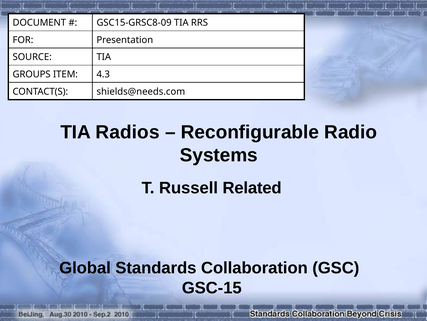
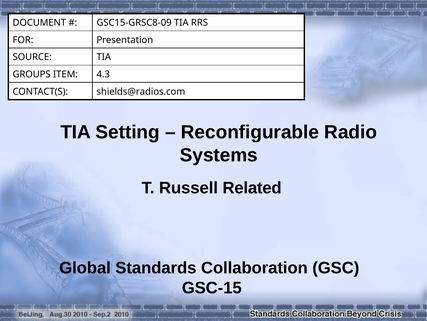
shields@needs.com: shields@needs.com -> shields@radios.com (141, 91)
Radios: Radios -> Setting (128, 132)
